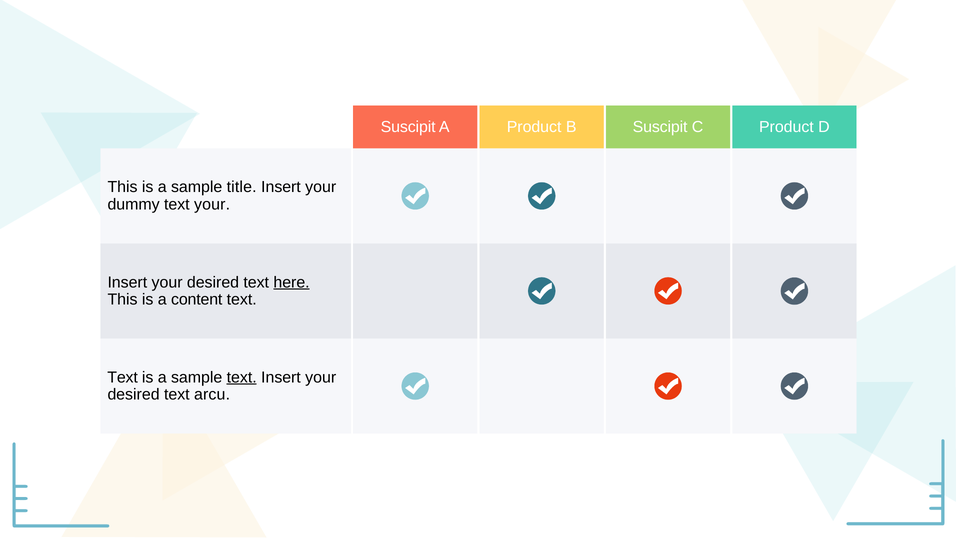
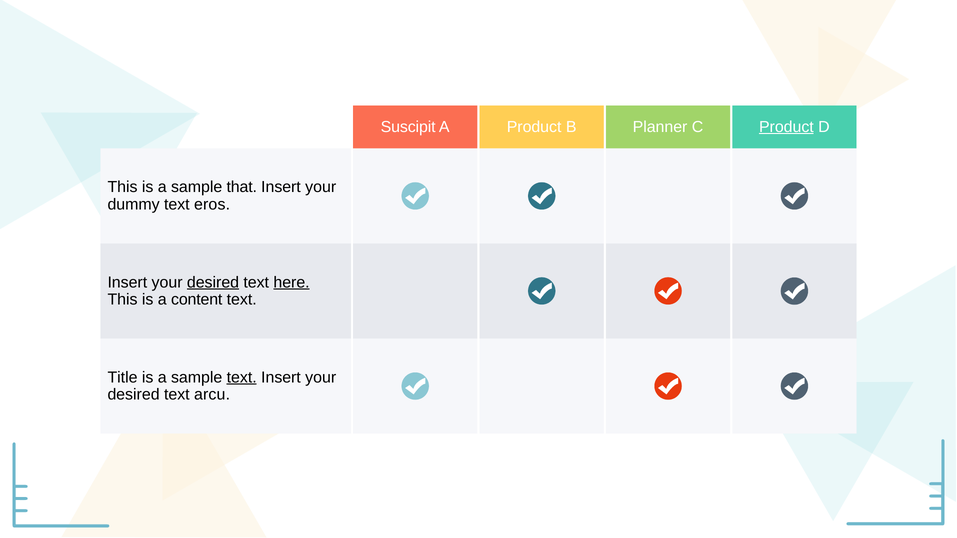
B Suscipit: Suscipit -> Planner (660, 127)
Product underline: none -> present (786, 127)
title: title -> that (242, 187)
text your: your -> eros (212, 205)
desired underline: none -> present (213, 282)
Text: Text -> Title (123, 378)
